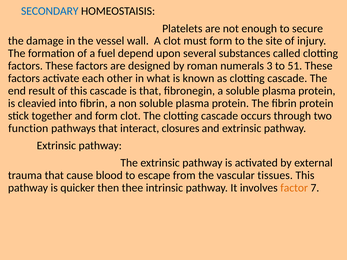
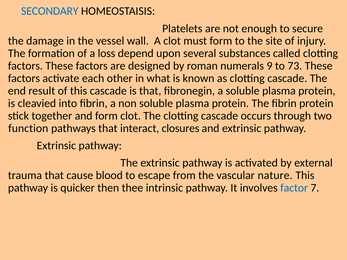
fuel: fuel -> loss (106, 53)
3: 3 -> 9 (270, 66)
51: 51 -> 73 (295, 66)
tissues: tissues -> nature (275, 175)
factor colour: orange -> blue (294, 188)
